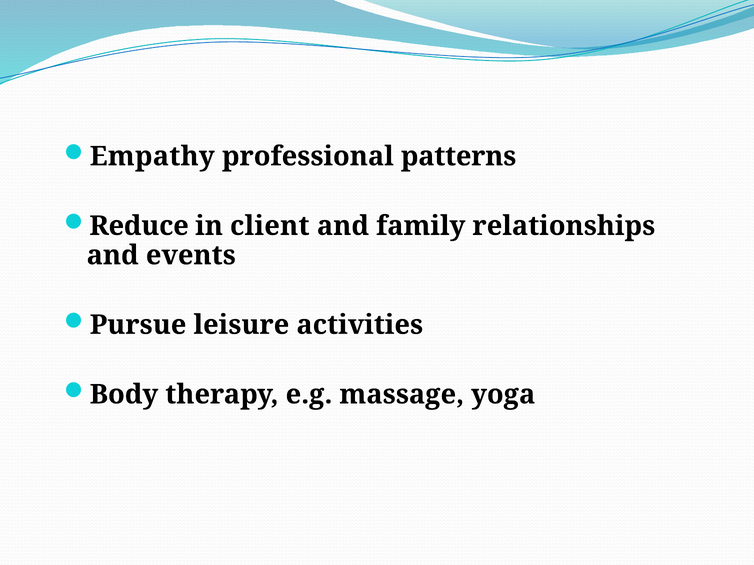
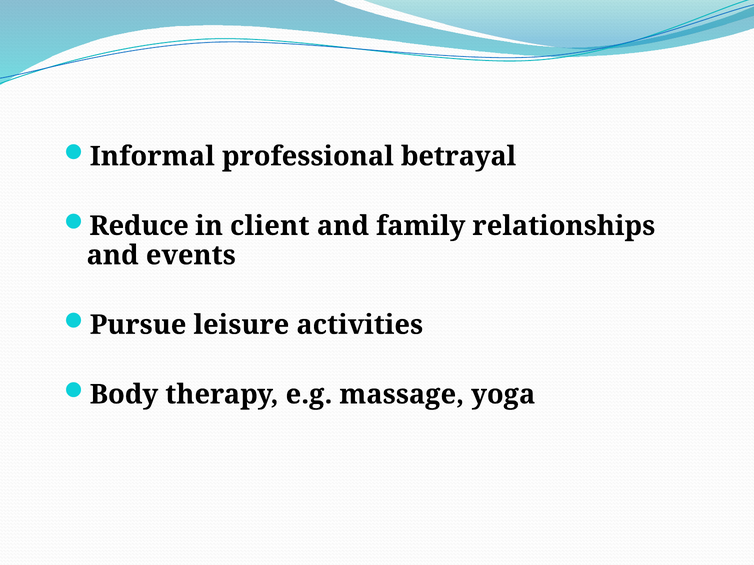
Empathy: Empathy -> Informal (152, 156)
patterns: patterns -> betrayal (459, 156)
